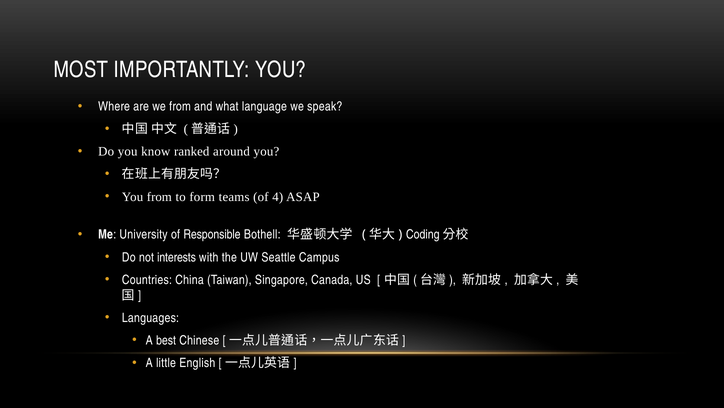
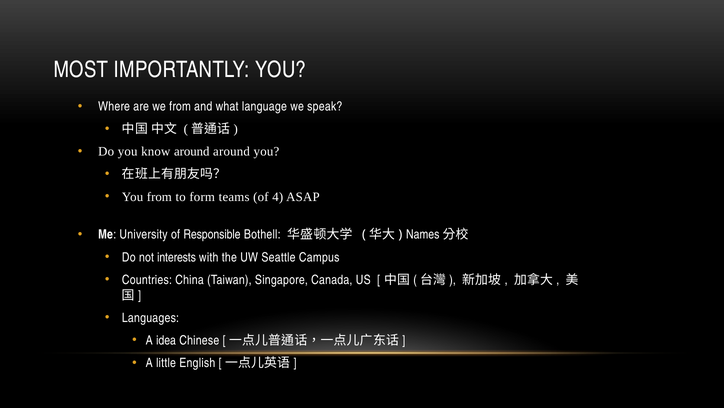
know ranked: ranked -> around (192, 151)
Coding: Coding -> Names (423, 234)
best: best -> idea (166, 340)
